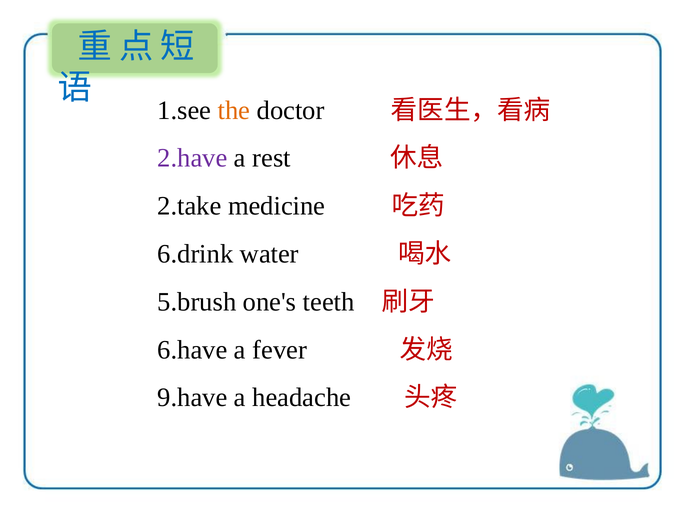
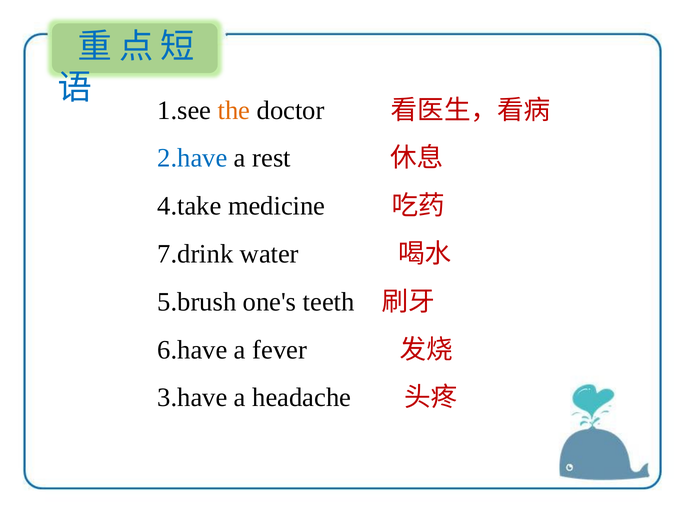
2.have colour: purple -> blue (192, 158)
2.take: 2.take -> 4.take (189, 206)
6.drink: 6.drink -> 7.drink (195, 254)
9.have: 9.have -> 3.have (192, 398)
